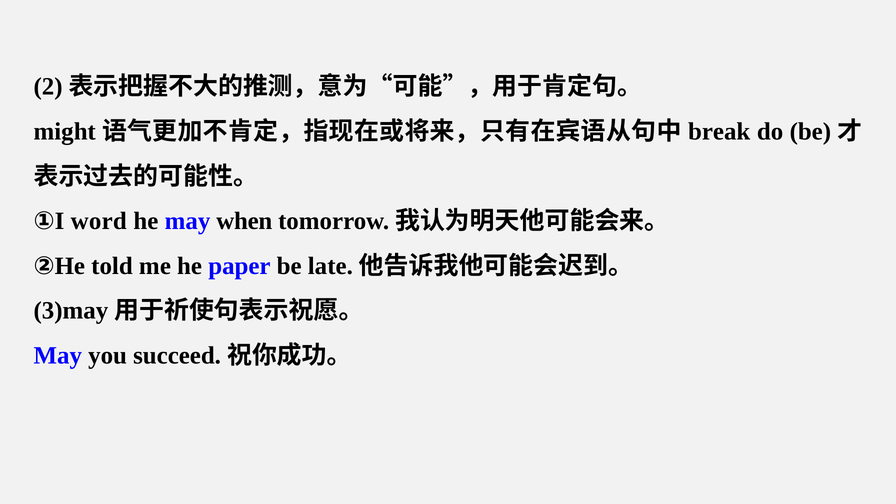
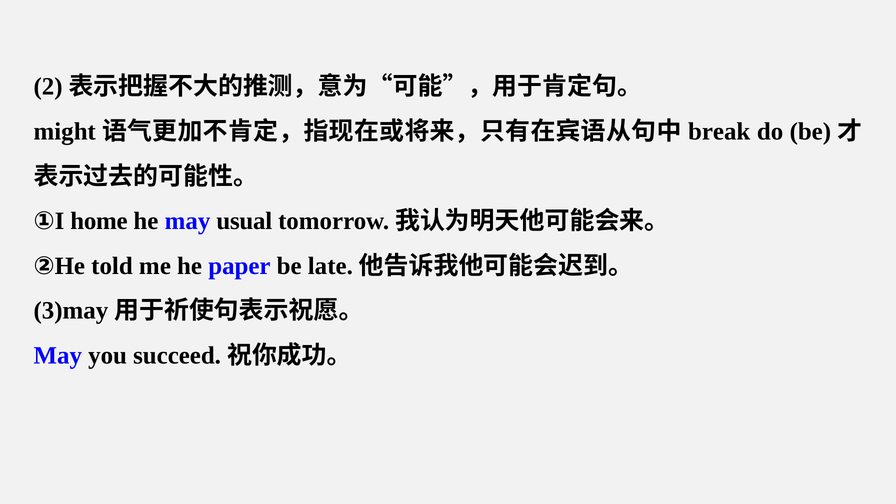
word: word -> home (99, 221)
when: when -> usual (244, 221)
